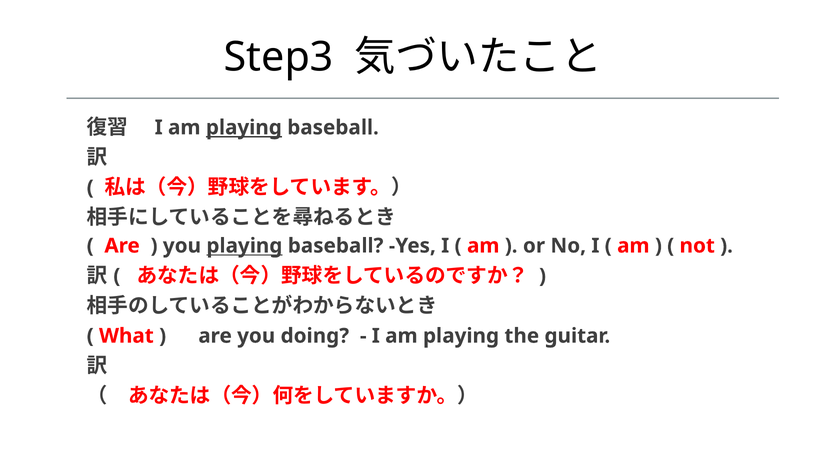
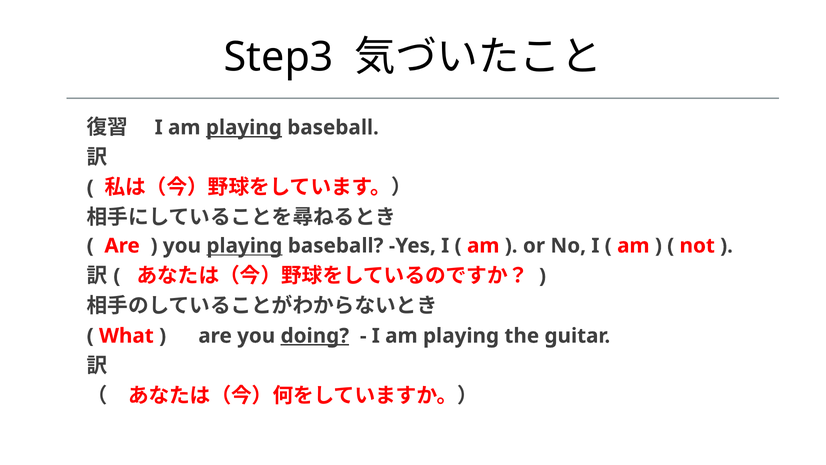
doing underline: none -> present (315, 336)
